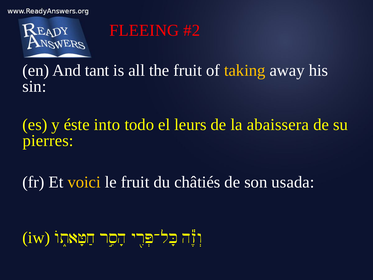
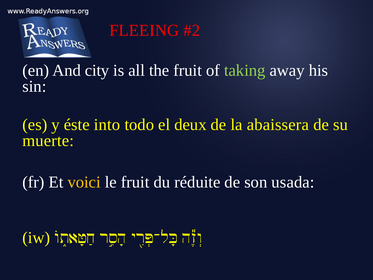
tant: tant -> city (97, 70)
taking colour: yellow -> light green (245, 70)
leurs: leurs -> deux (190, 125)
pierres: pierres -> muerte (48, 140)
châtiés: châtiés -> réduite (197, 182)
